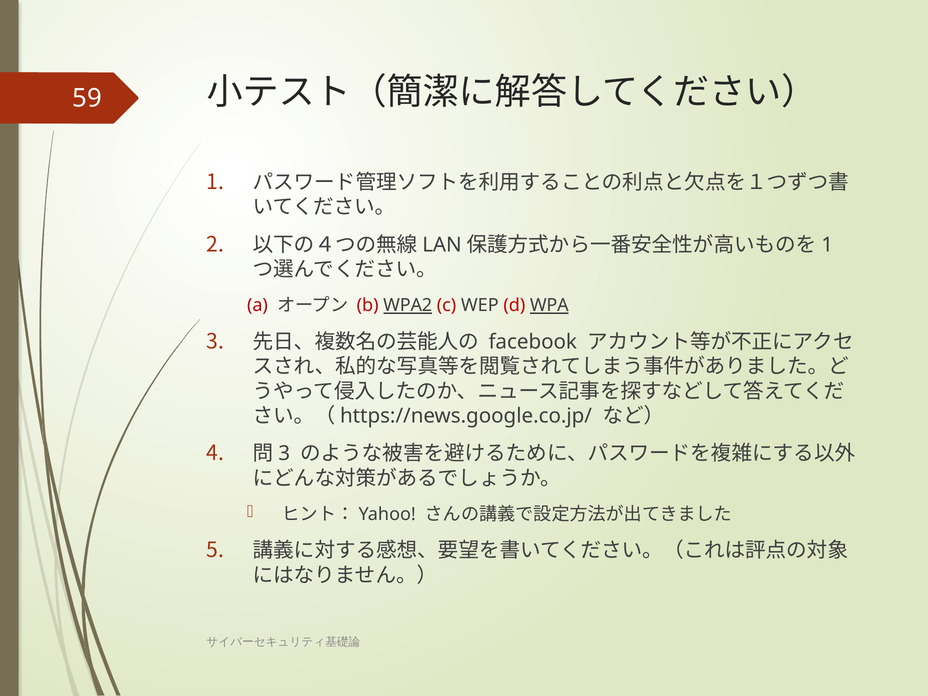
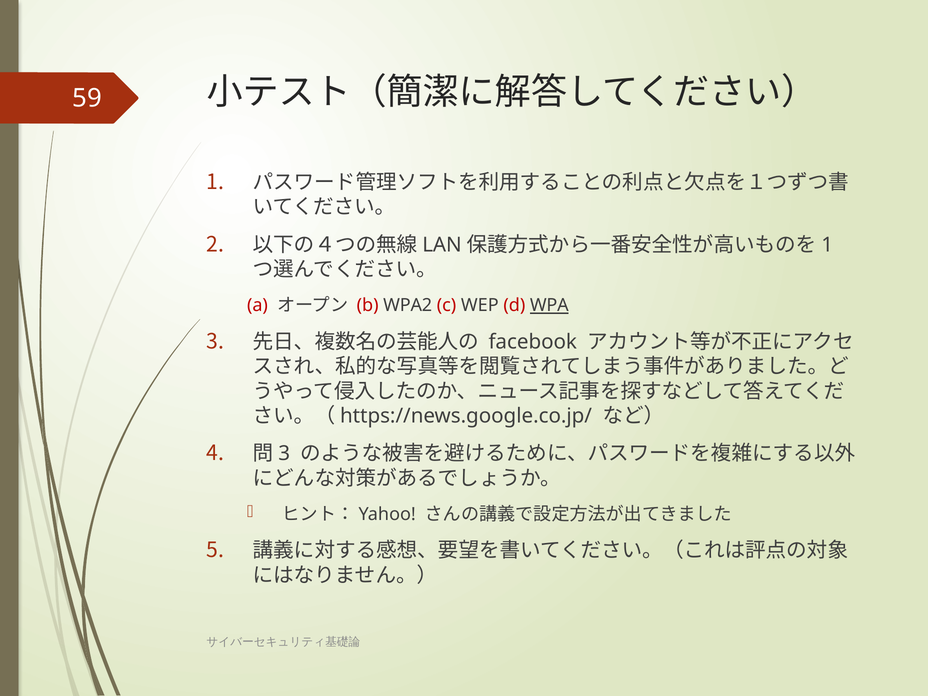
WPA2 underline: present -> none (408, 305)
